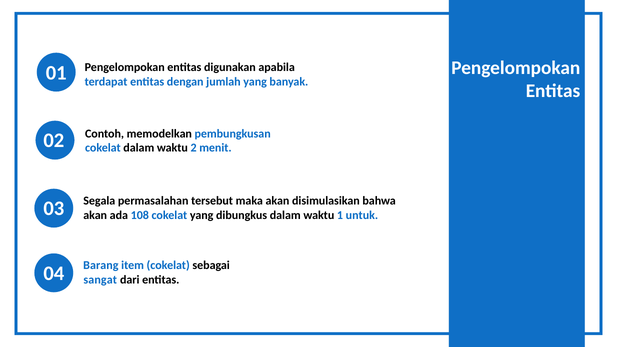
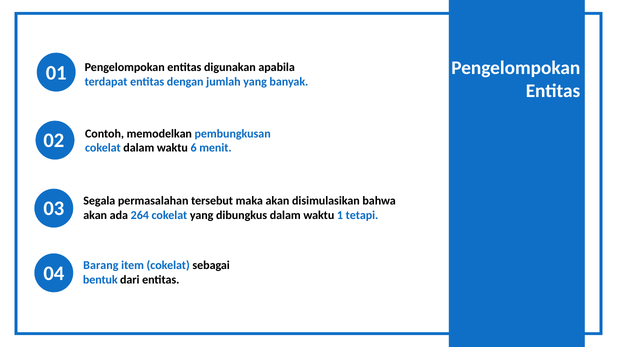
2: 2 -> 6 (194, 148)
108: 108 -> 264 (140, 215)
untuk: untuk -> tetapi (362, 215)
sangat: sangat -> bentuk (100, 280)
